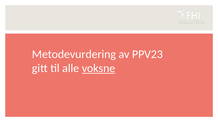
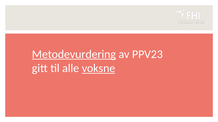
Metodevurdering underline: none -> present (74, 54)
